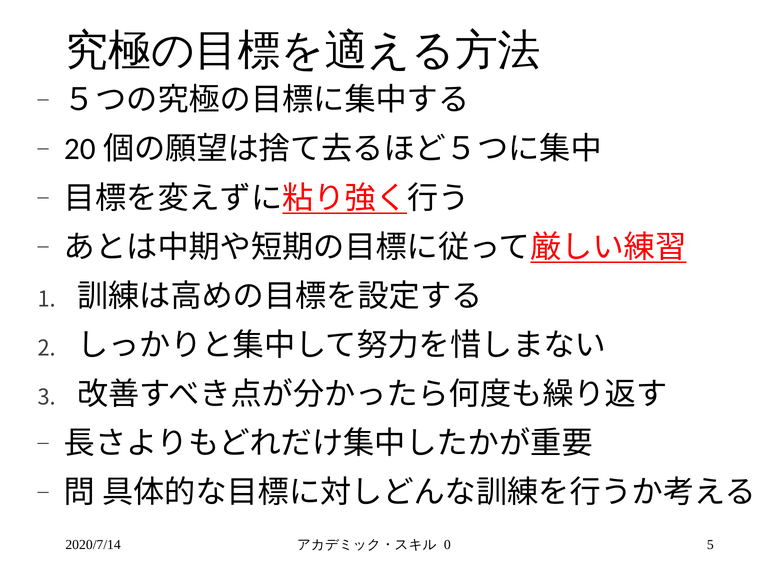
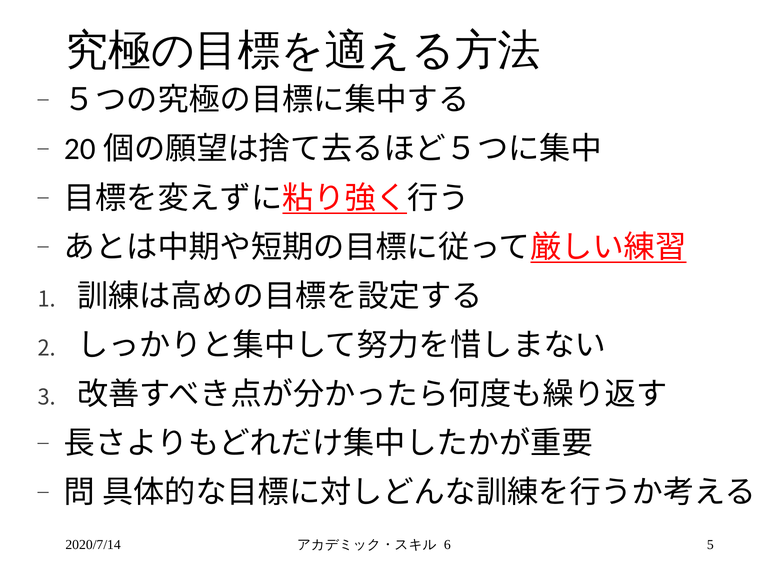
0: 0 -> 6 (447, 545)
